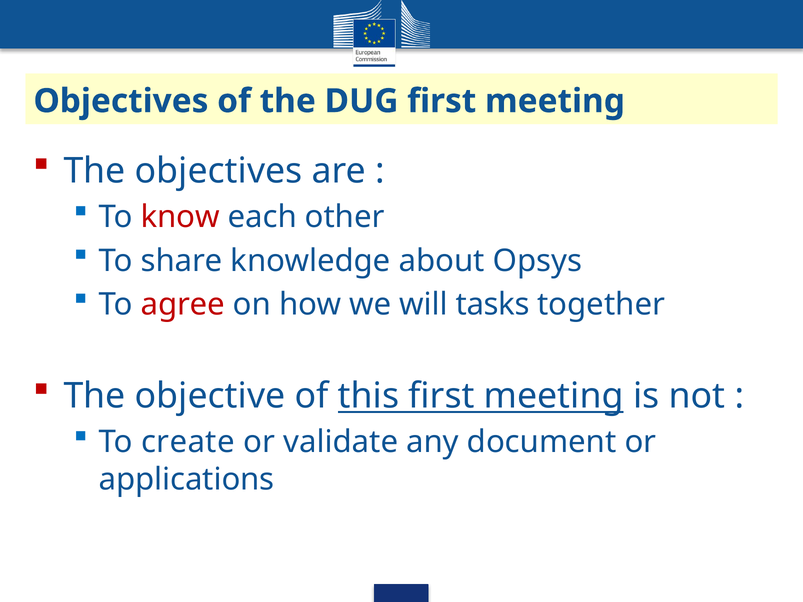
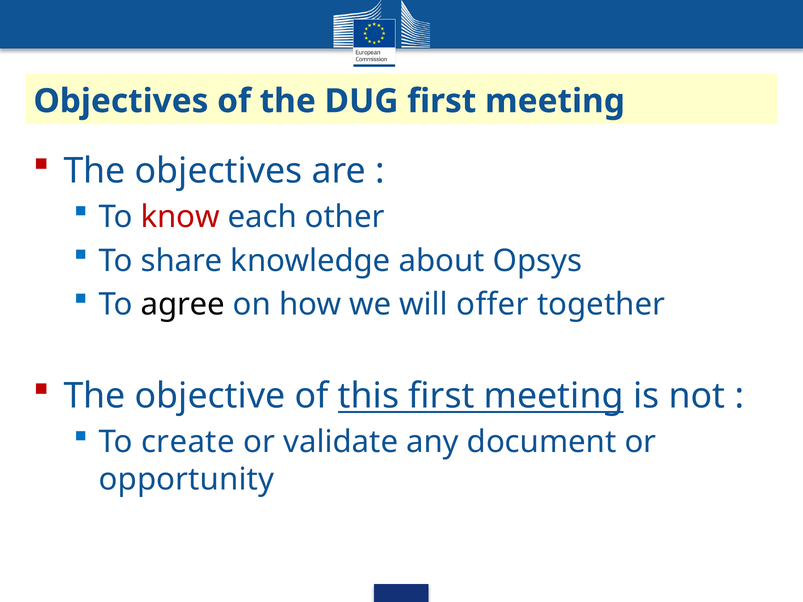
agree colour: red -> black (183, 305)
tasks: tasks -> offer (492, 305)
applications: applications -> opportunity (186, 480)
